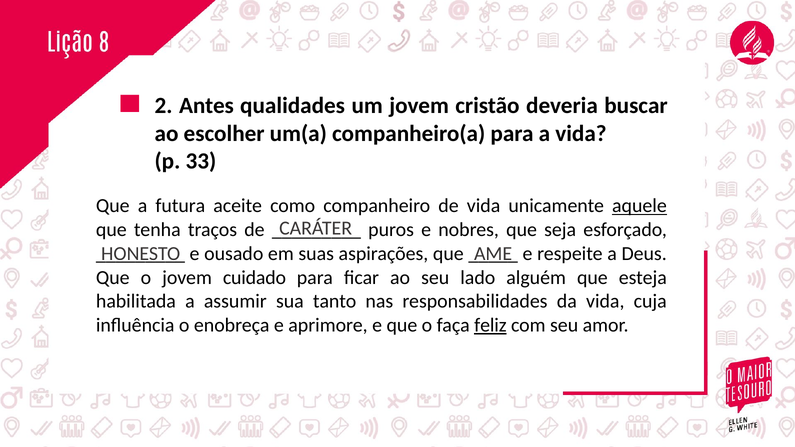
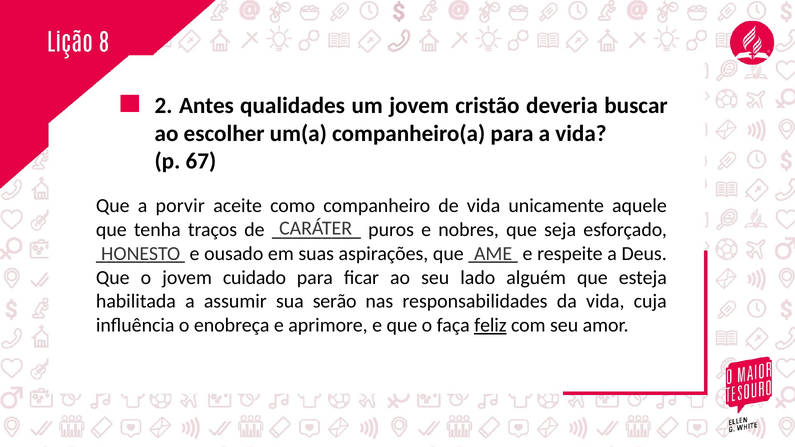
33: 33 -> 67 (201, 161)
futura: futura -> porvir (180, 206)
aquele underline: present -> none (639, 206)
tanto: tanto -> serão (335, 301)
